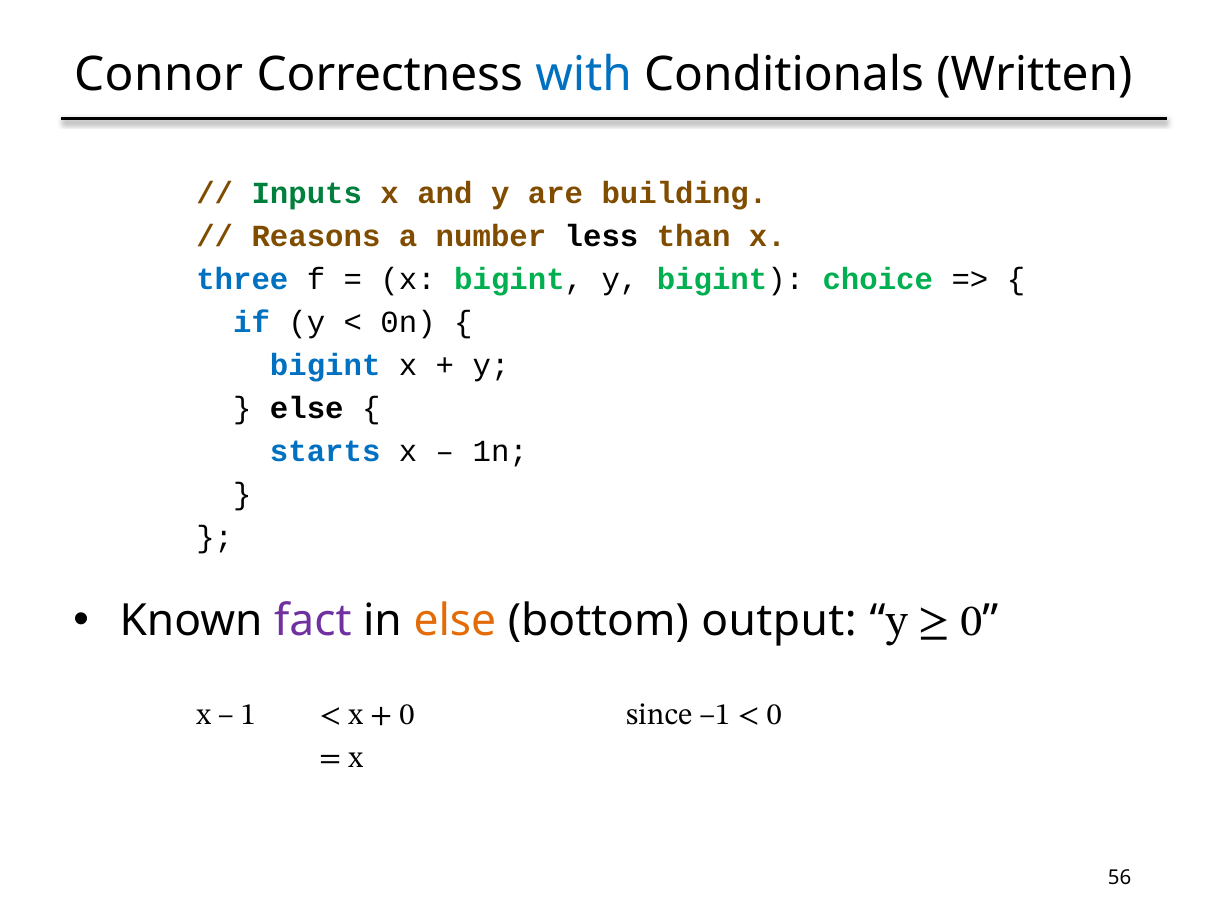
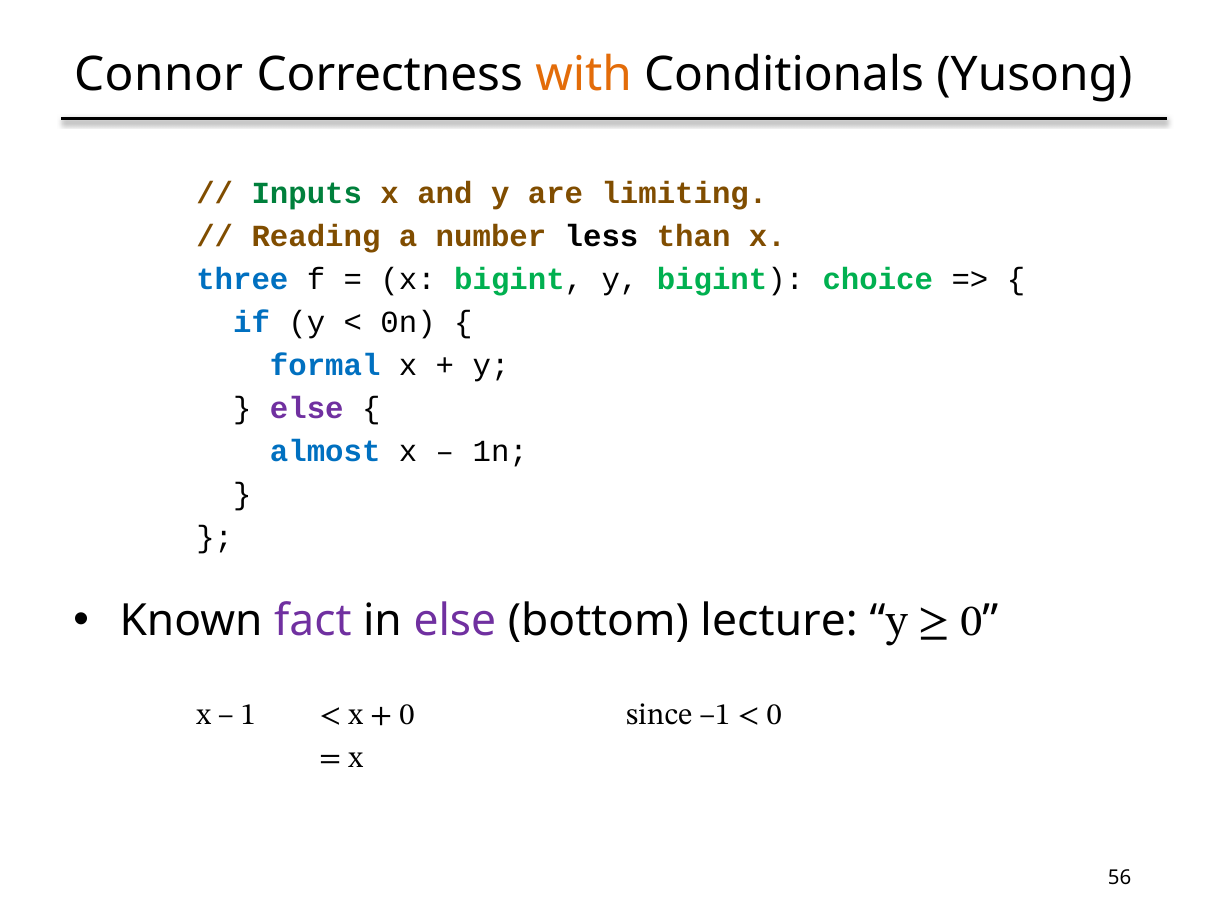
with colour: blue -> orange (584, 75)
Written: Written -> Yusong (1034, 75)
building: building -> limiting (684, 194)
Reasons: Reasons -> Reading (316, 237)
bigint: bigint -> formal (325, 366)
else colour: black -> purple (307, 409)
starts: starts -> almost (325, 452)
else colour: orange -> purple (455, 621)
output: output -> lecture (779, 621)
